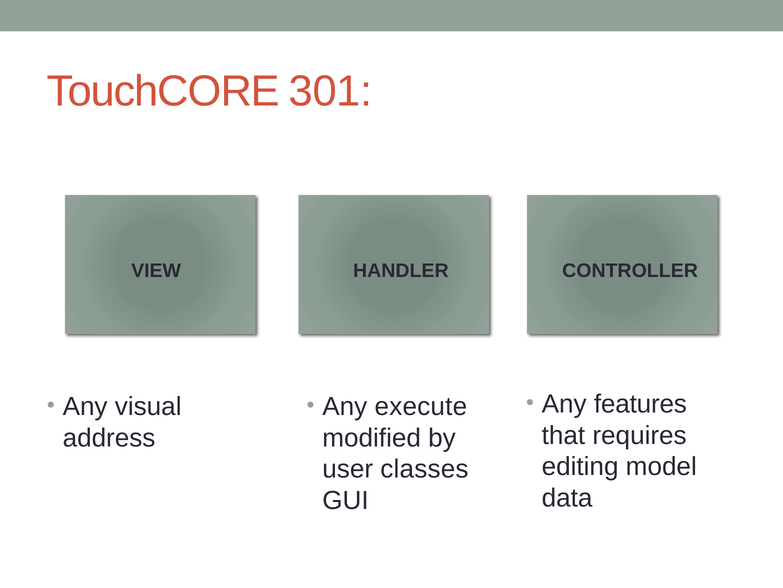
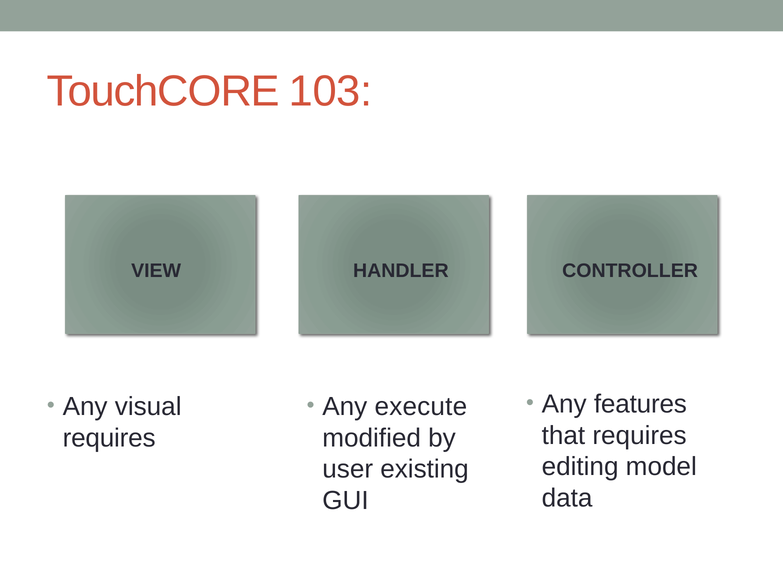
301: 301 -> 103 (331, 91)
address: address -> requires (109, 437)
classes: classes -> existing (425, 469)
